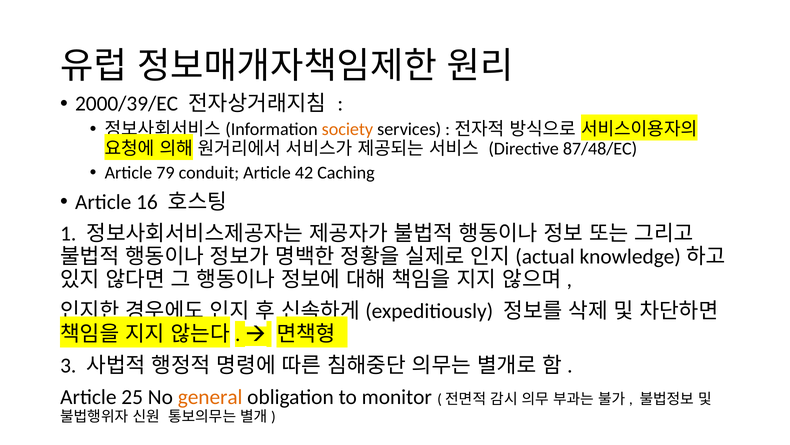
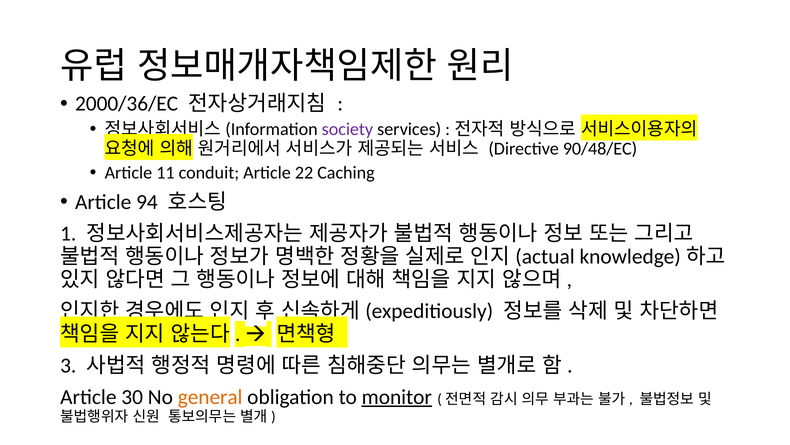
2000/39/EC: 2000/39/EC -> 2000/36/EC (127, 104)
society colour: orange -> purple (347, 129)
87/48/EC: 87/48/EC -> 90/48/EC (600, 149)
79: 79 -> 11 (165, 172)
42: 42 -> 22 (304, 172)
16: 16 -> 94 (147, 202)
25: 25 -> 30 (132, 396)
monitor underline: none -> present (397, 396)
